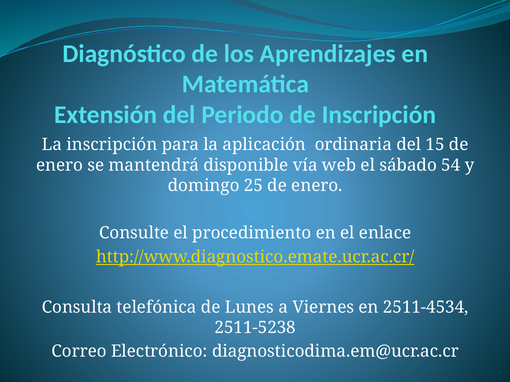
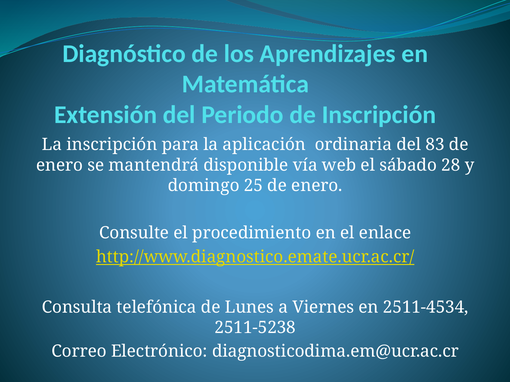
15: 15 -> 83 (435, 145)
54: 54 -> 28 (451, 165)
